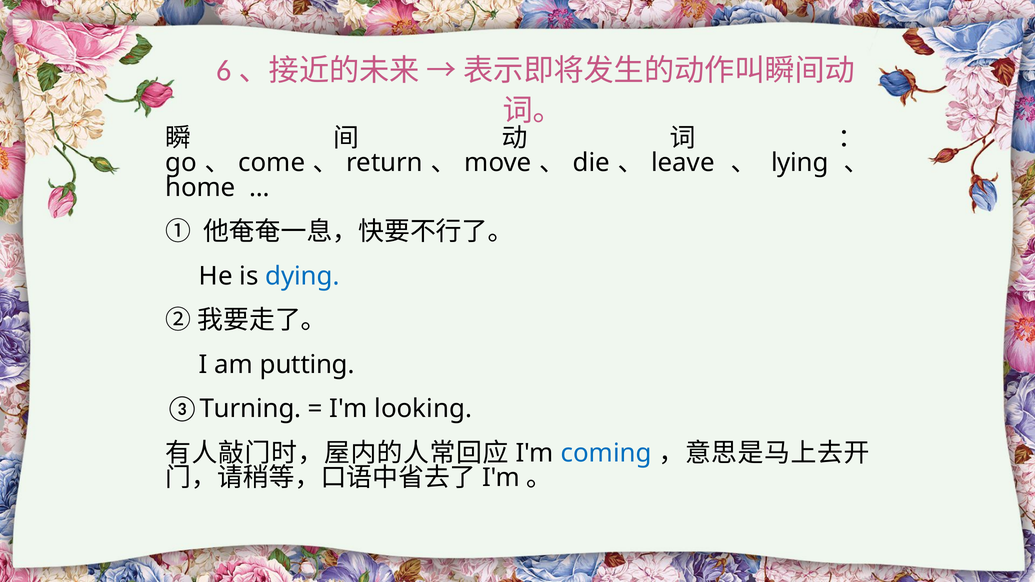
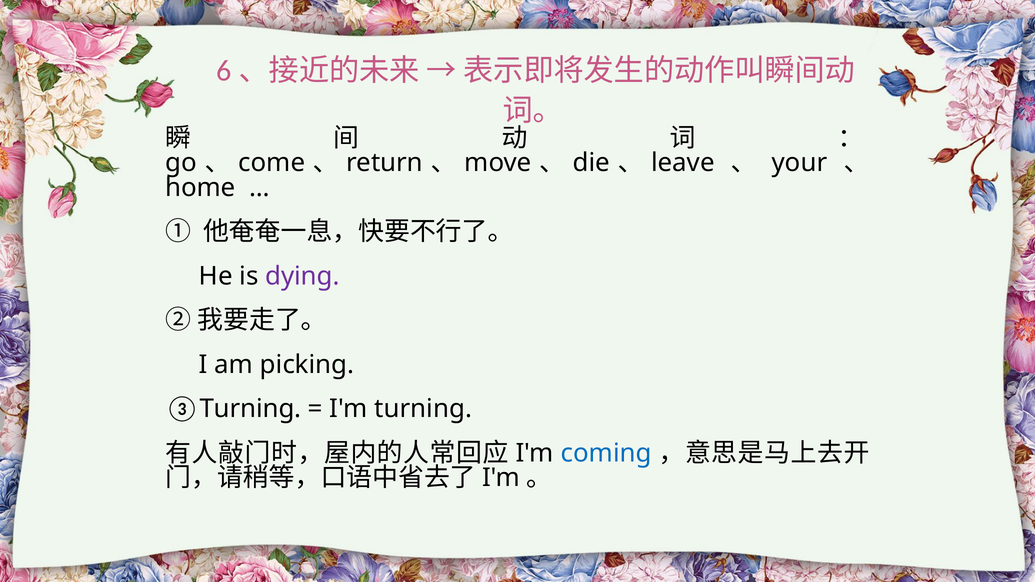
lying: lying -> your (800, 163)
dying colour: blue -> purple (303, 276)
putting: putting -> picking (307, 365)
I'm looking: looking -> turning (423, 409)
